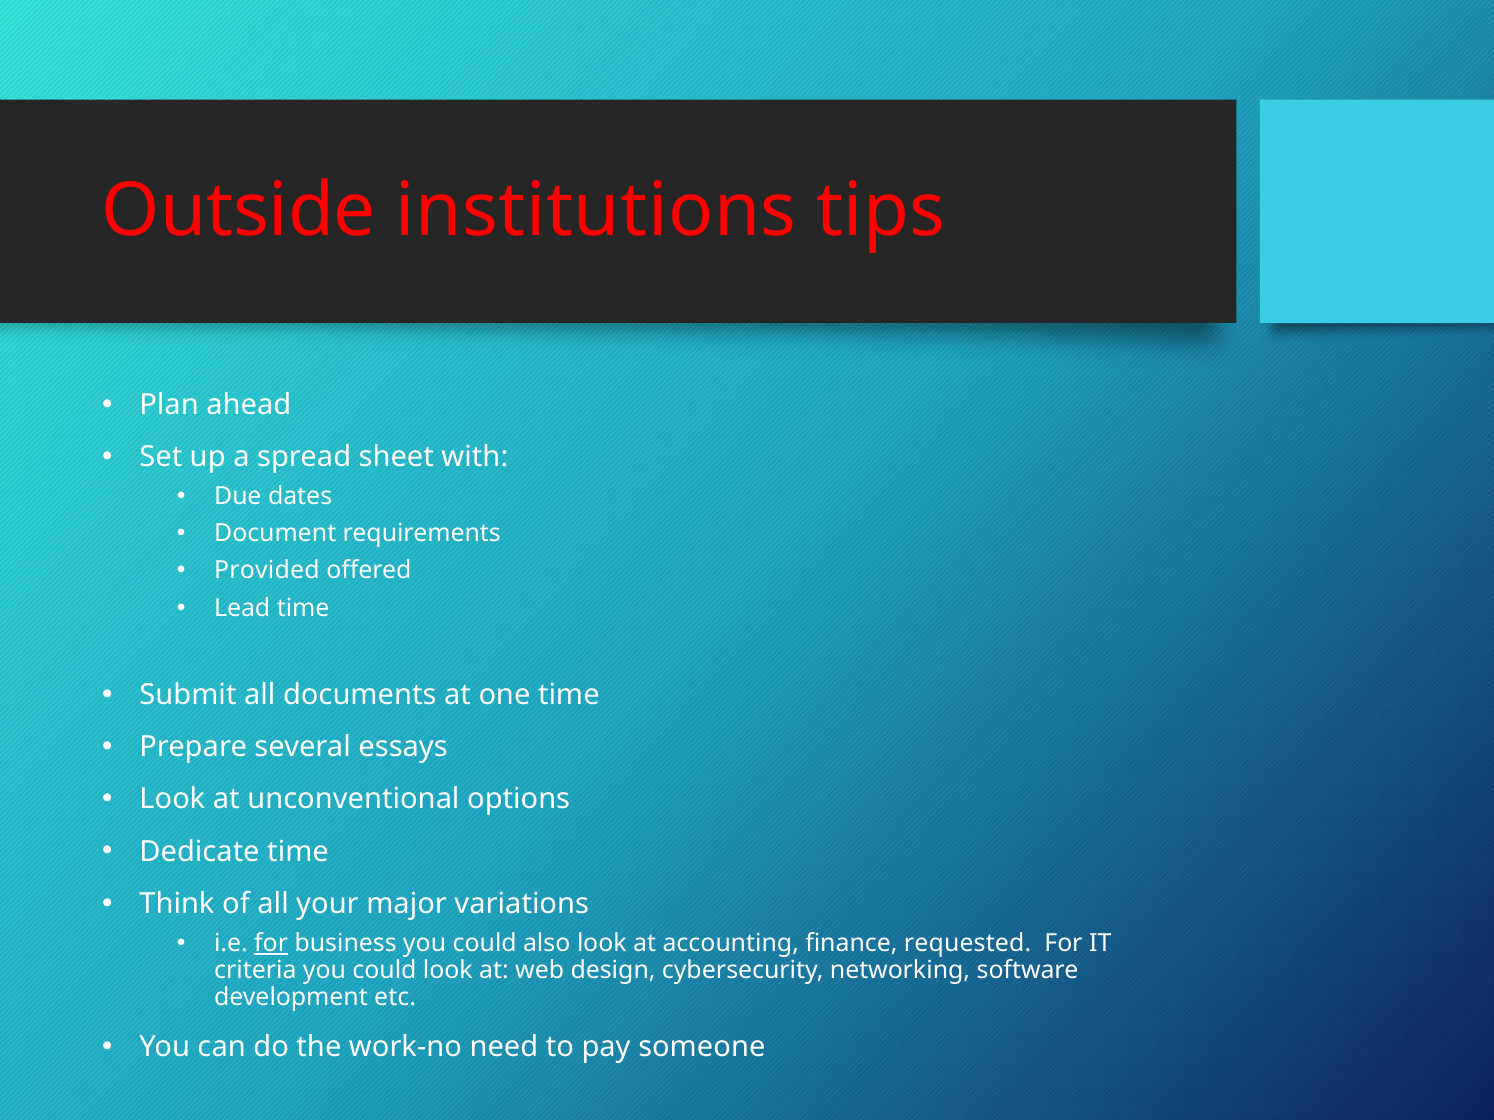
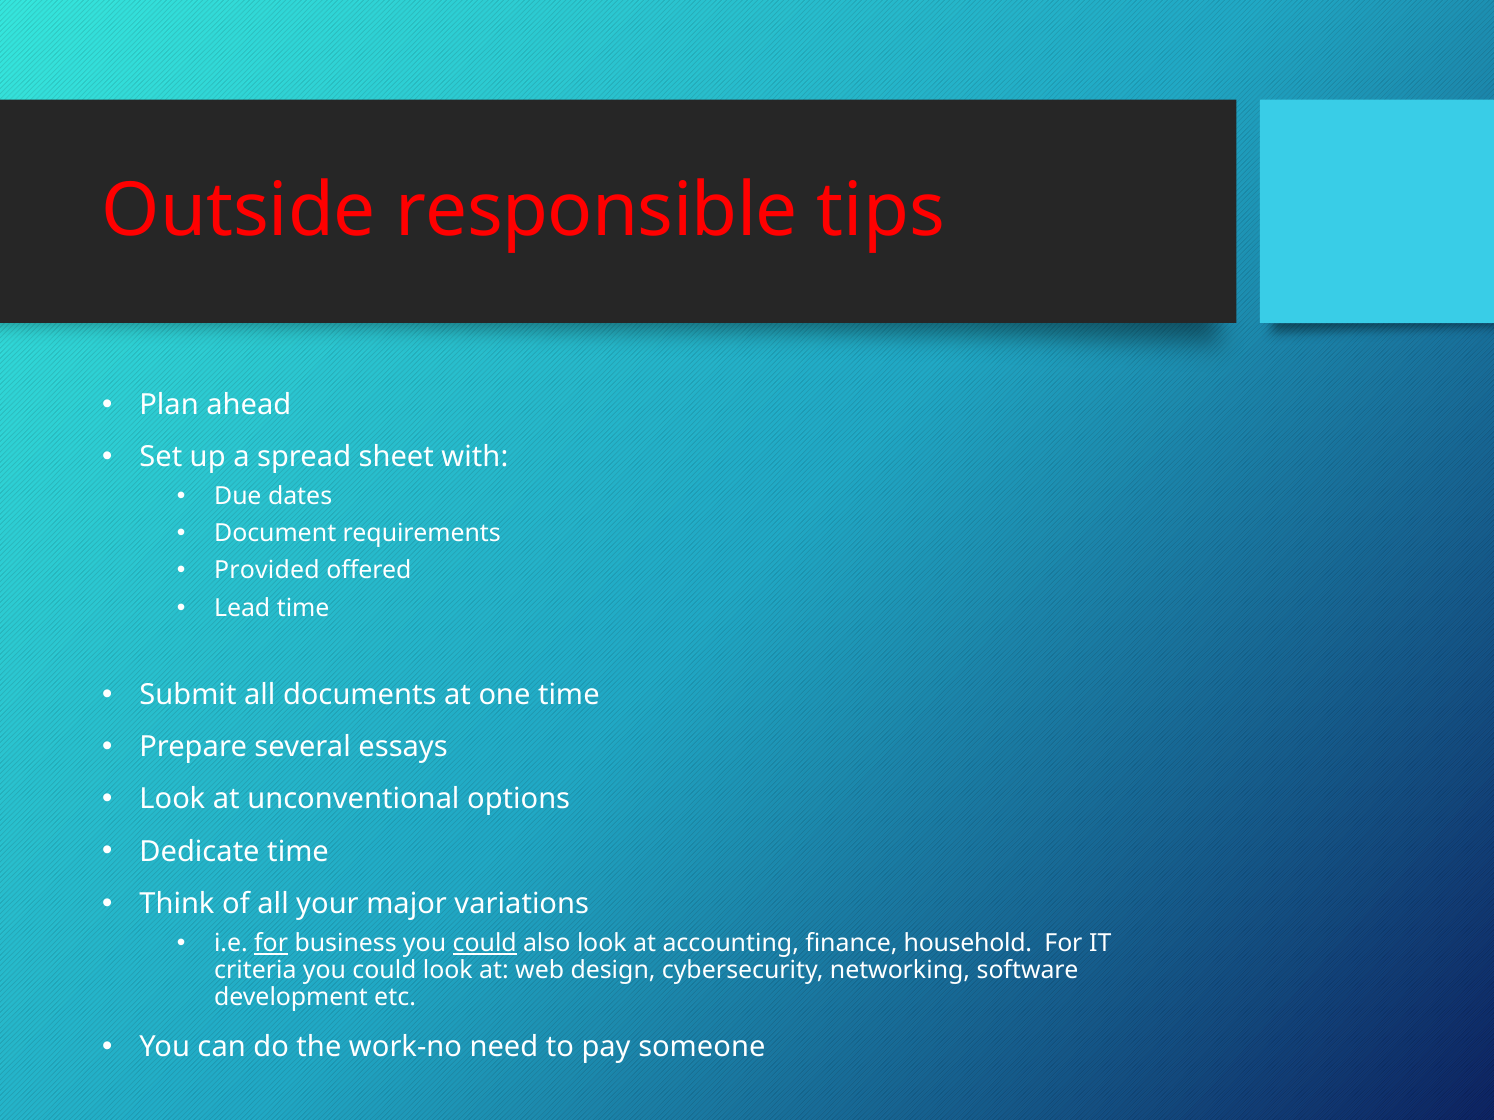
institutions: institutions -> responsible (597, 211)
could underline: none -> present (485, 944)
requested: requested -> household (968, 944)
